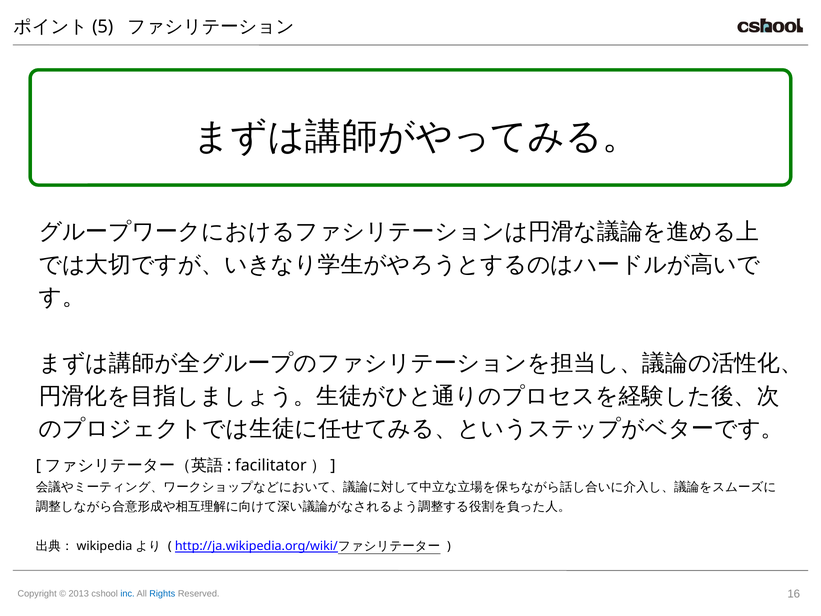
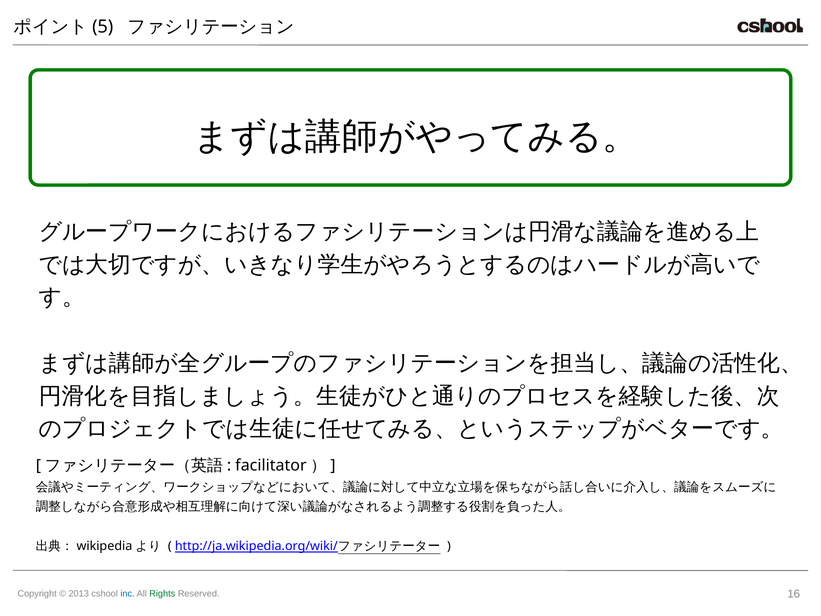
Rights colour: blue -> green (162, 594)
